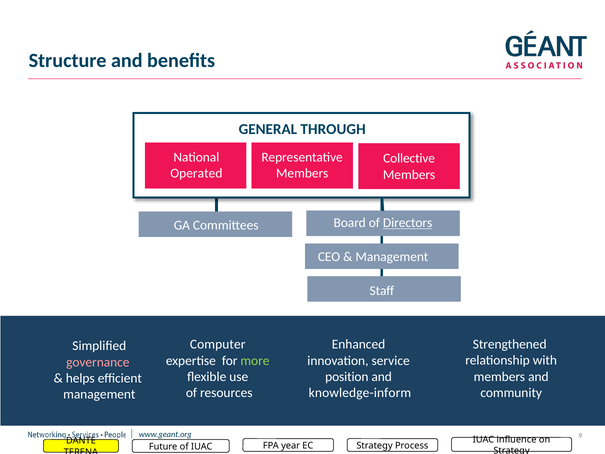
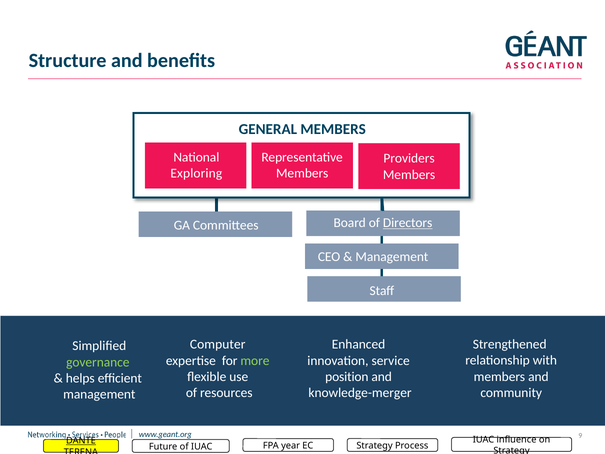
GENERAL THROUGH: THROUGH -> MEMBERS (333, 129)
Collective: Collective -> Providers (409, 158)
Operated: Operated -> Exploring (196, 173)
governance colour: pink -> light green (98, 362)
knowledge-inform: knowledge-inform -> knowledge-merger (360, 393)
DANTE underline: none -> present (81, 441)
